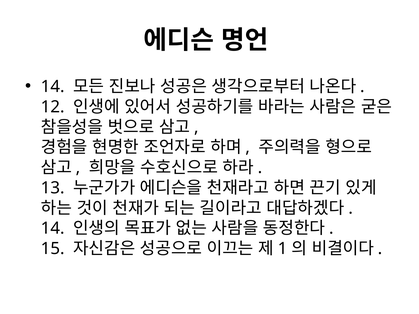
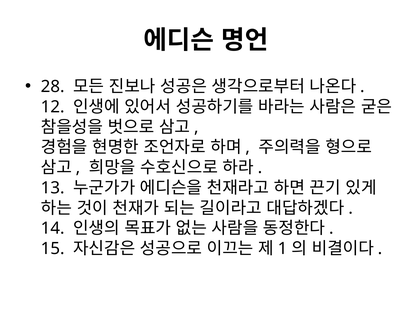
14: 14 -> 28 (53, 87)
